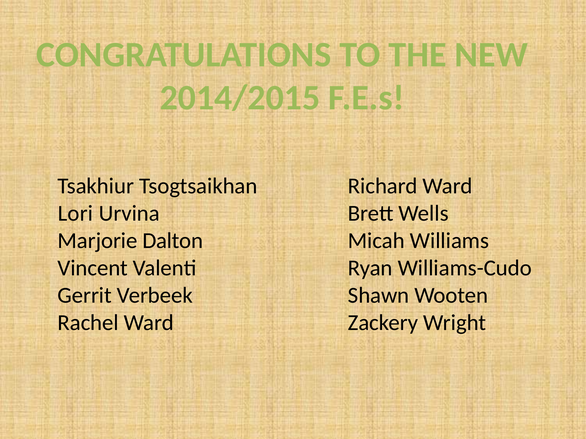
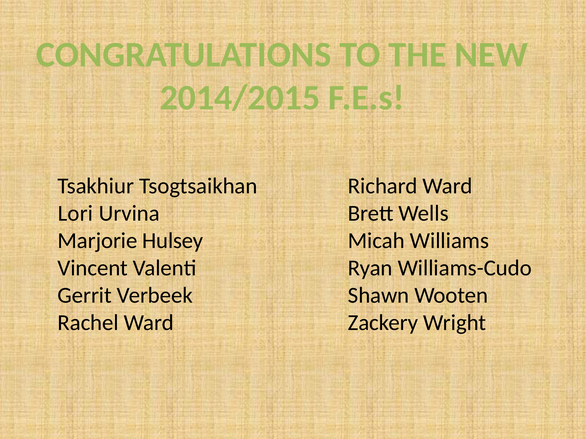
Dalton: Dalton -> Hulsey (173, 241)
